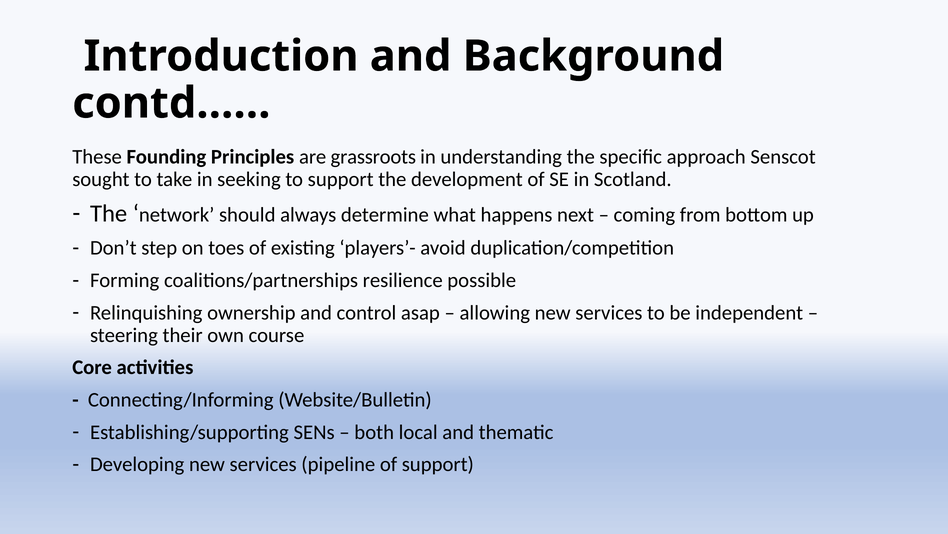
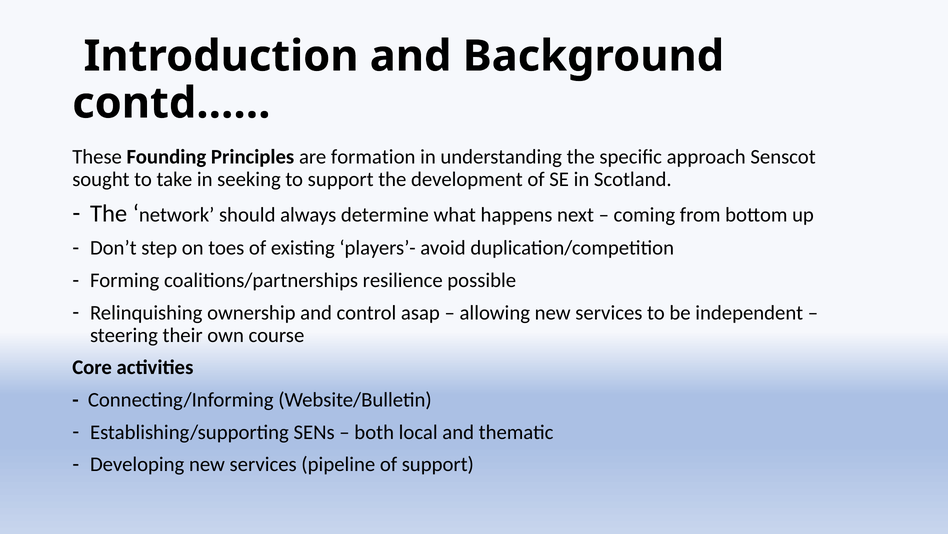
grassroots: grassroots -> formation (373, 157)
